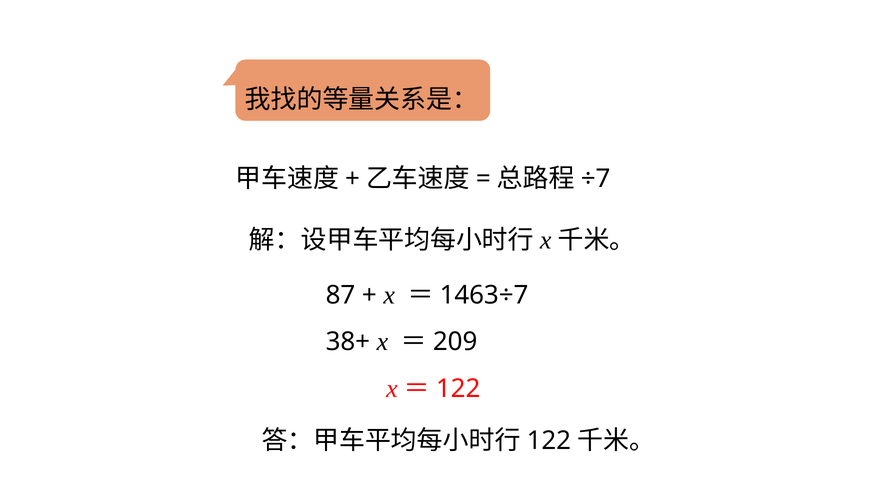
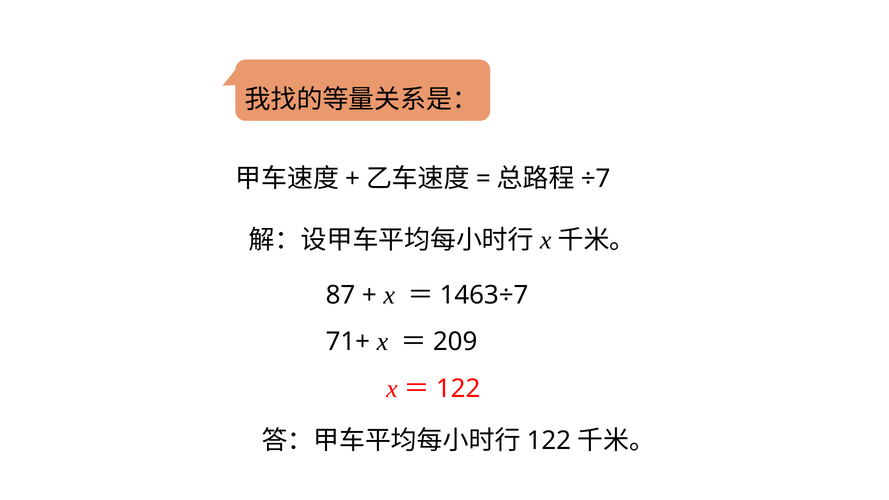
38+: 38+ -> 71+ (348, 342)
